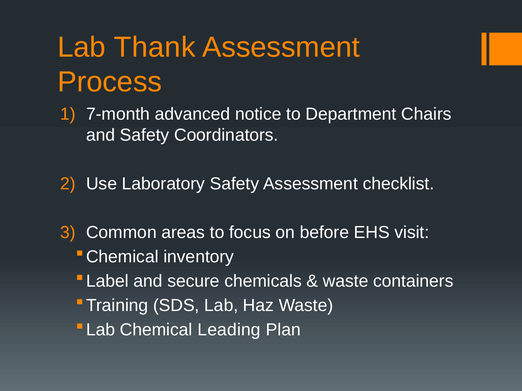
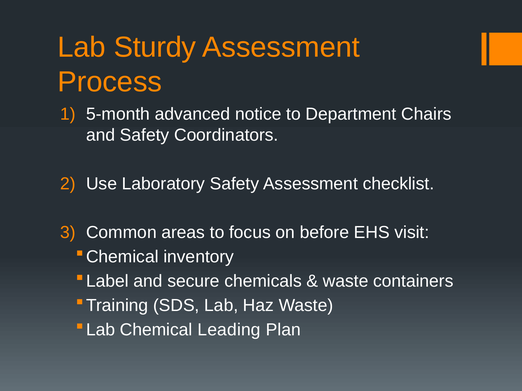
Thank: Thank -> Sturdy (155, 47)
7-month: 7-month -> 5-month (118, 114)
